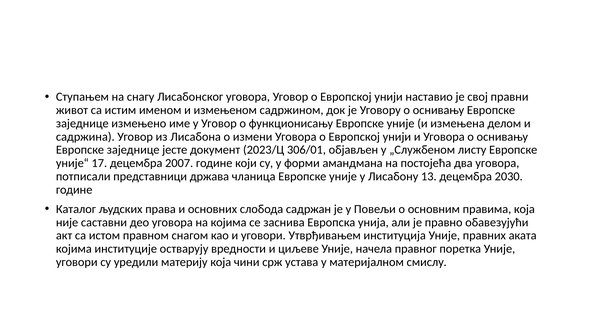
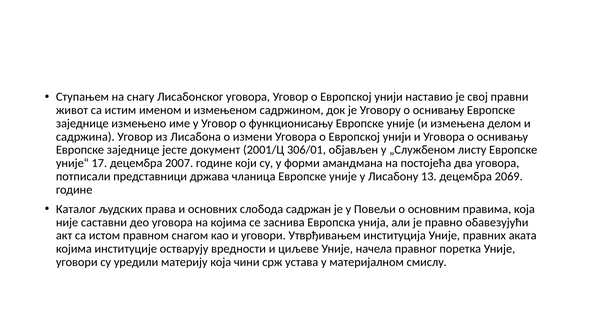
2023/Ц: 2023/Ц -> 2001/Ц (264, 150)
2030: 2030 -> 2069 (509, 177)
